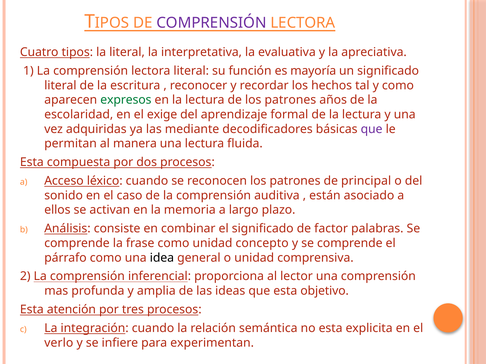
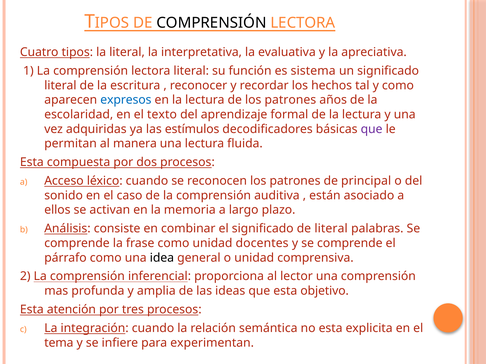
COMPRENSIÓN colour: purple -> black (211, 23)
mayoría: mayoría -> sistema (313, 71)
expresos colour: green -> blue (126, 100)
exige: exige -> texto (162, 115)
mediante: mediante -> estímulos (192, 129)
de factor: factor -> literal (331, 229)
concepto: concepto -> docentes (262, 243)
verlo: verlo -> tema (59, 343)
